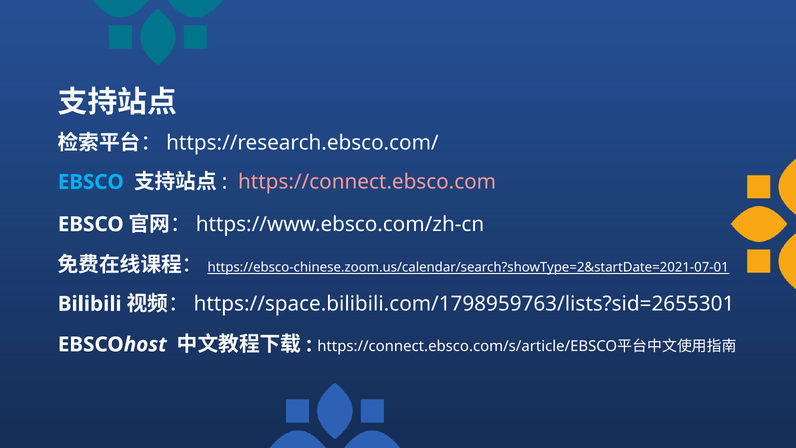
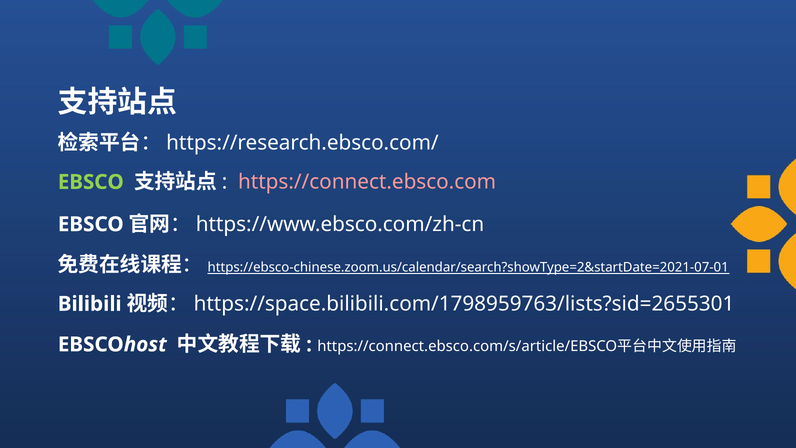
EBSCO colour: light blue -> light green (91, 182)
